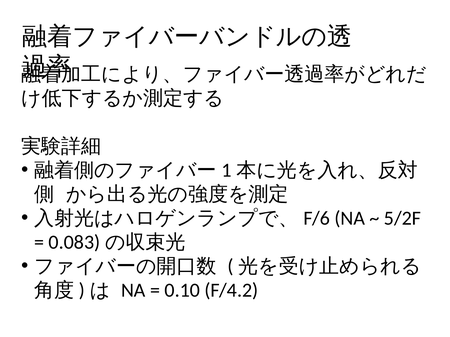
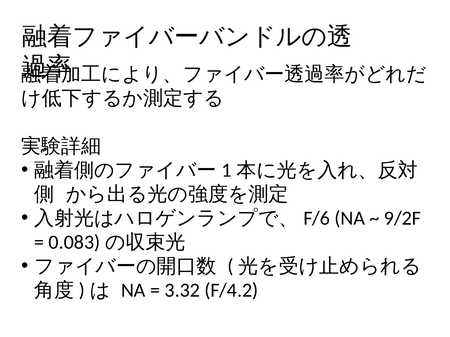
5/2F: 5/2F -> 9/2F (403, 219)
0.10: 0.10 -> 3.32 (182, 291)
